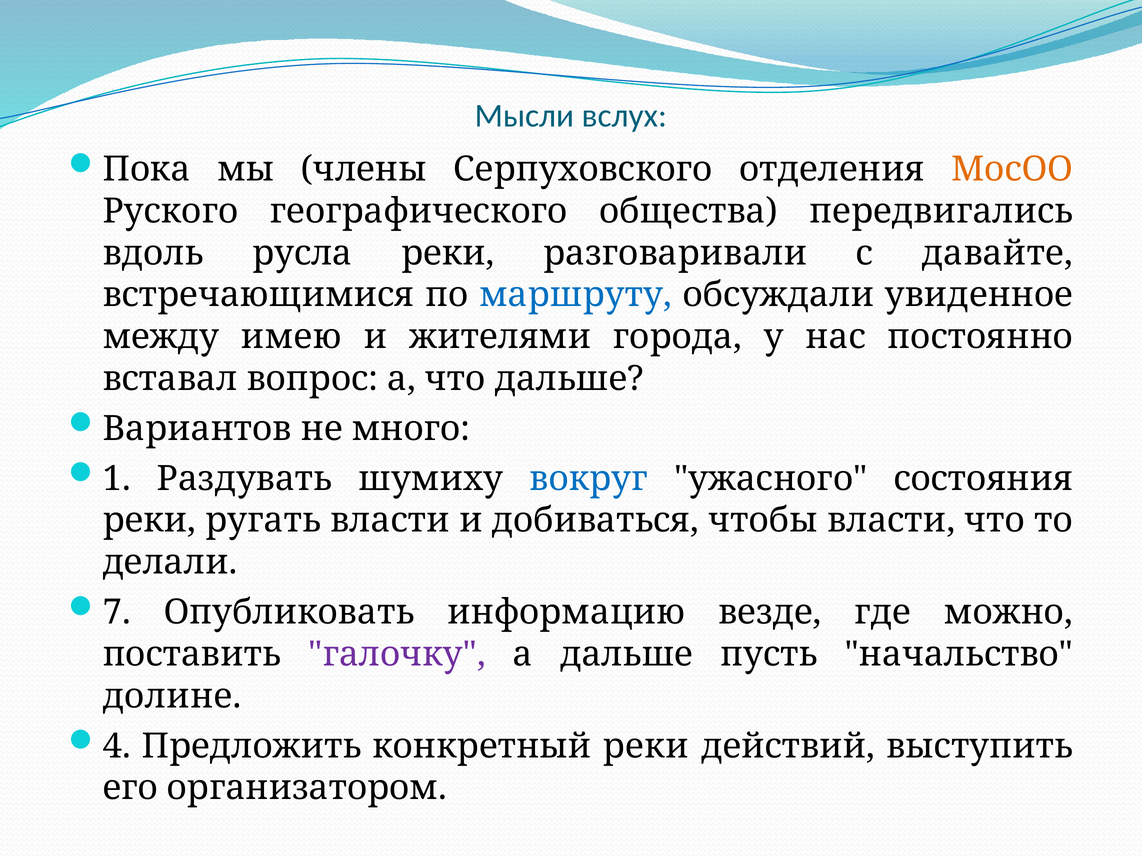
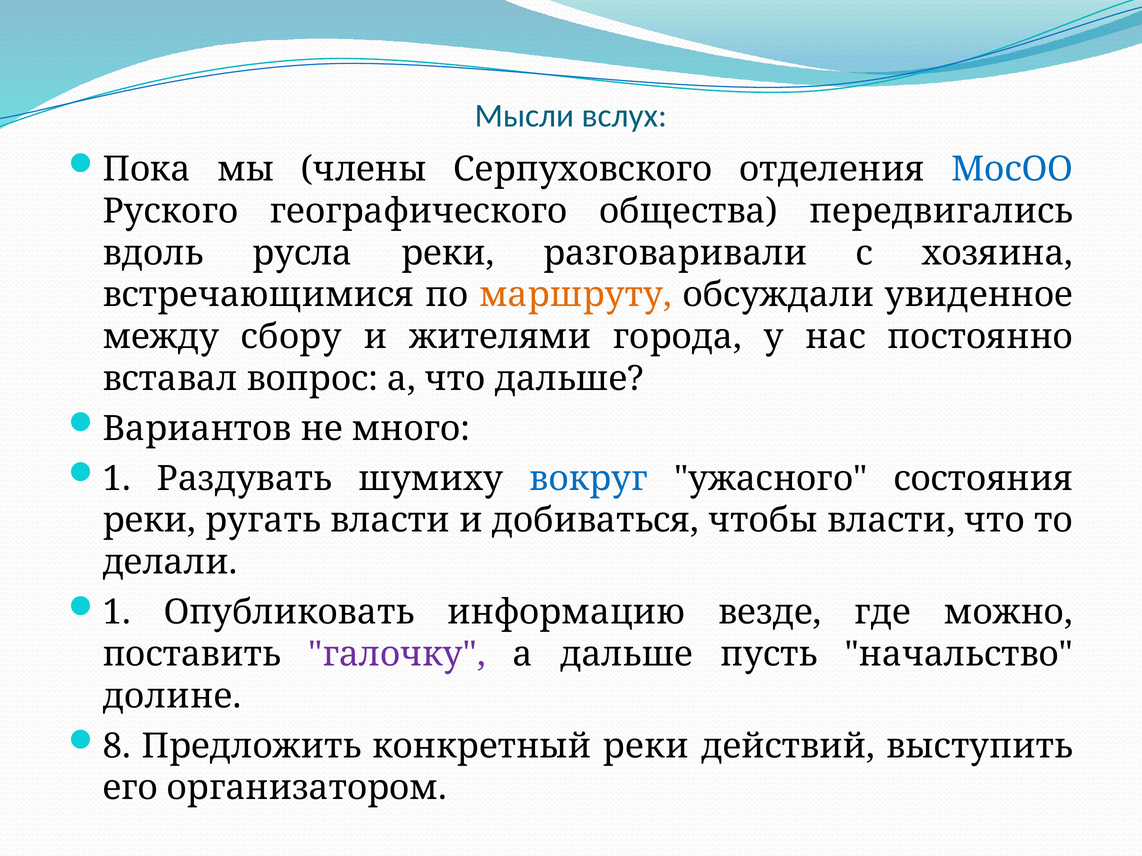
МосОО colour: orange -> blue (1012, 169)
давайте: давайте -> хозяина (997, 253)
маршруту colour: blue -> orange (576, 295)
имею: имею -> сбору (291, 337)
7: 7 -> 1 (117, 613)
4: 4 -> 8 (117, 747)
